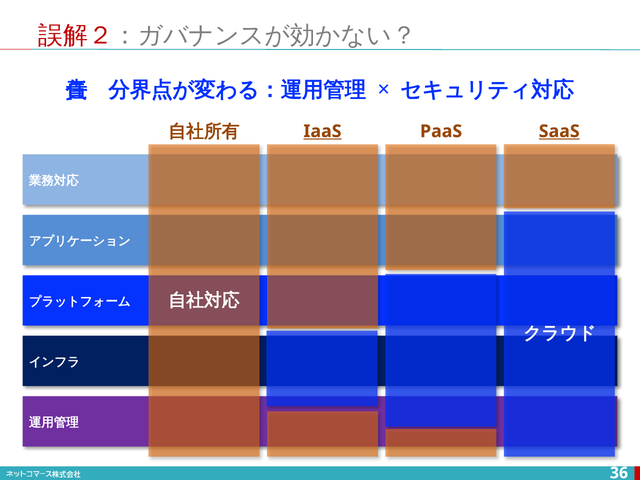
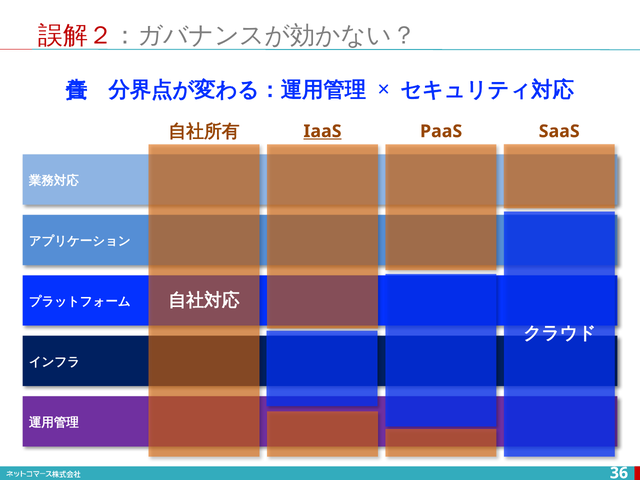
SaaS underline: present -> none (559, 131)
